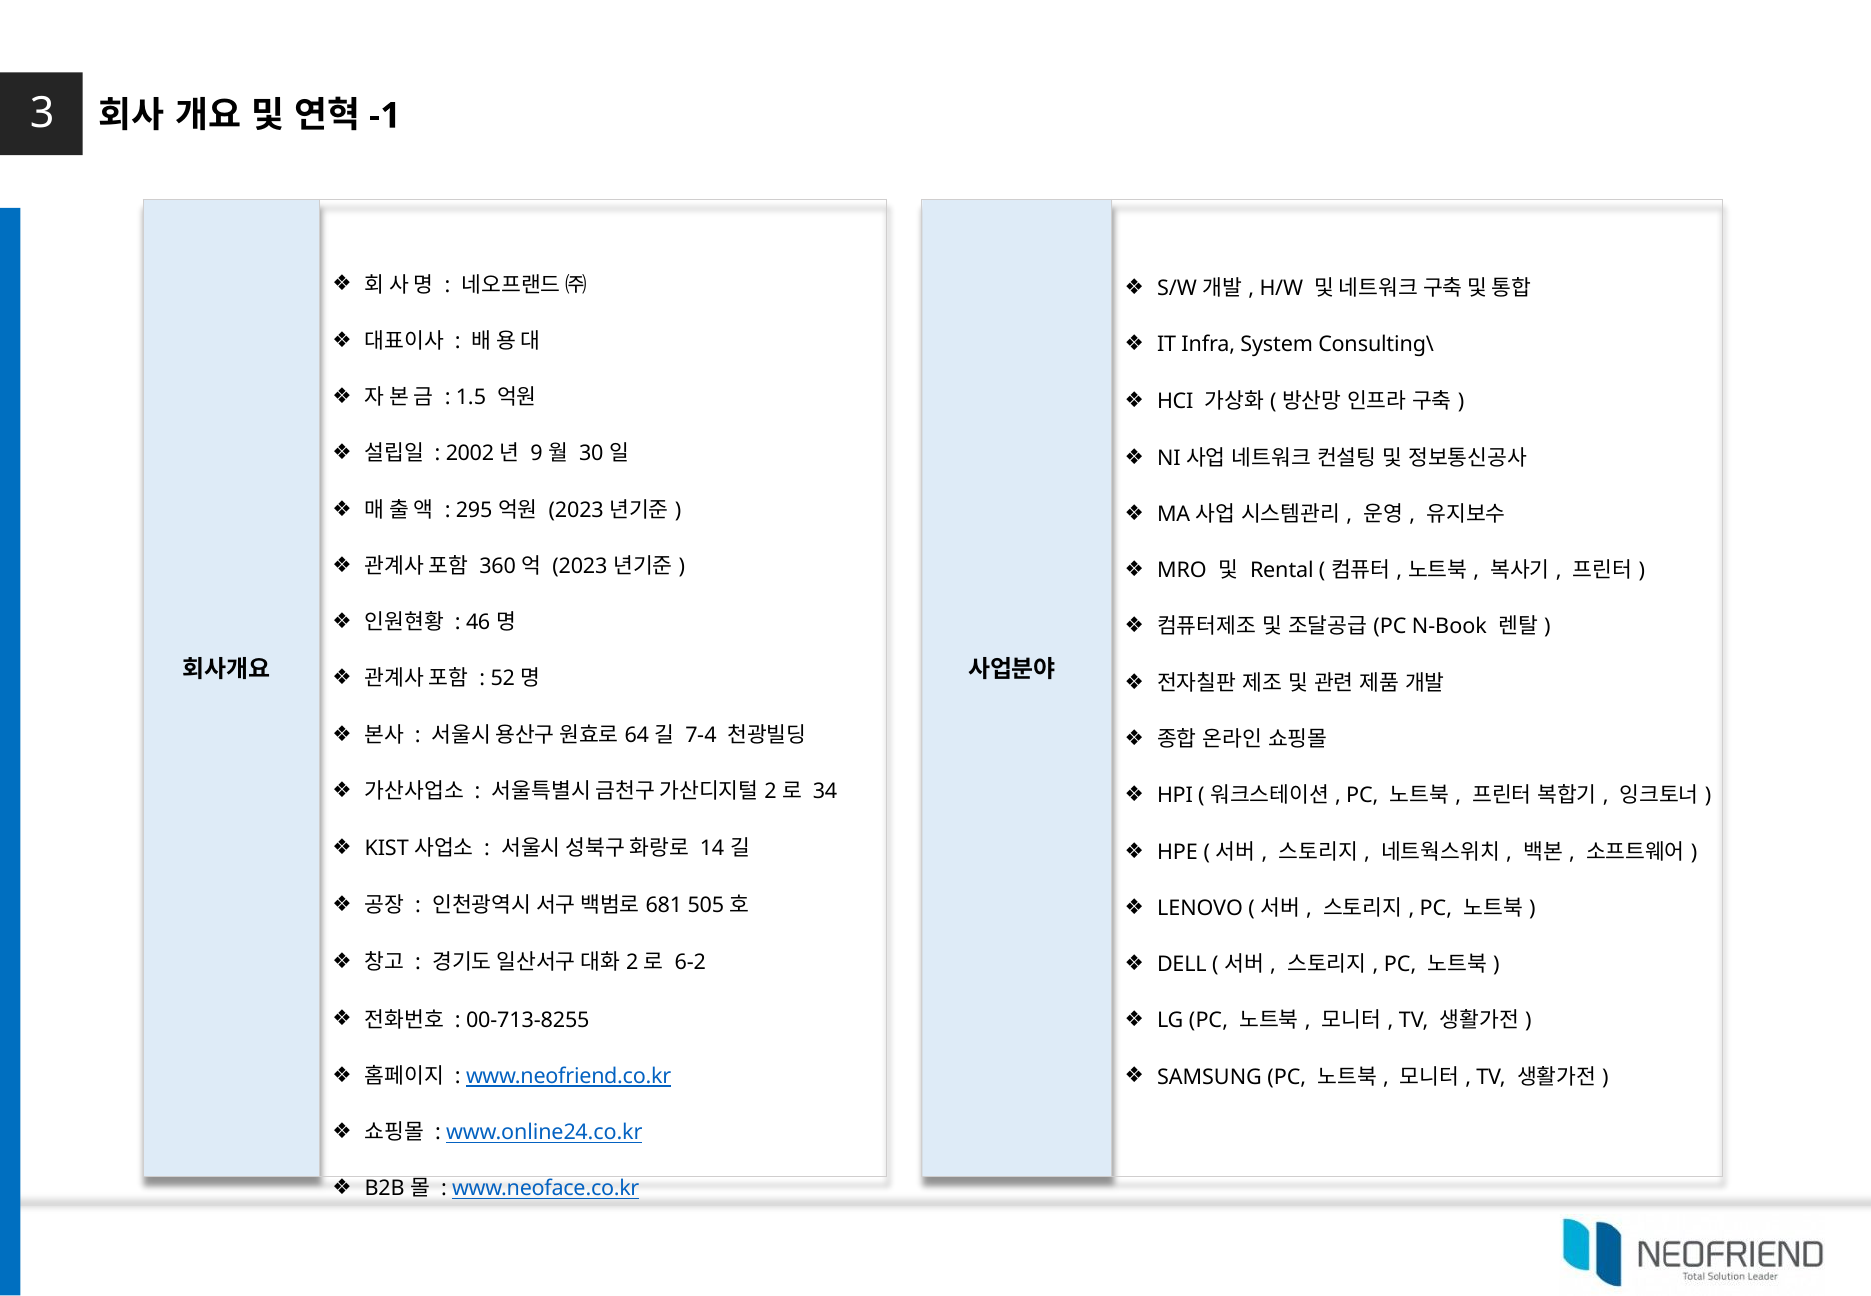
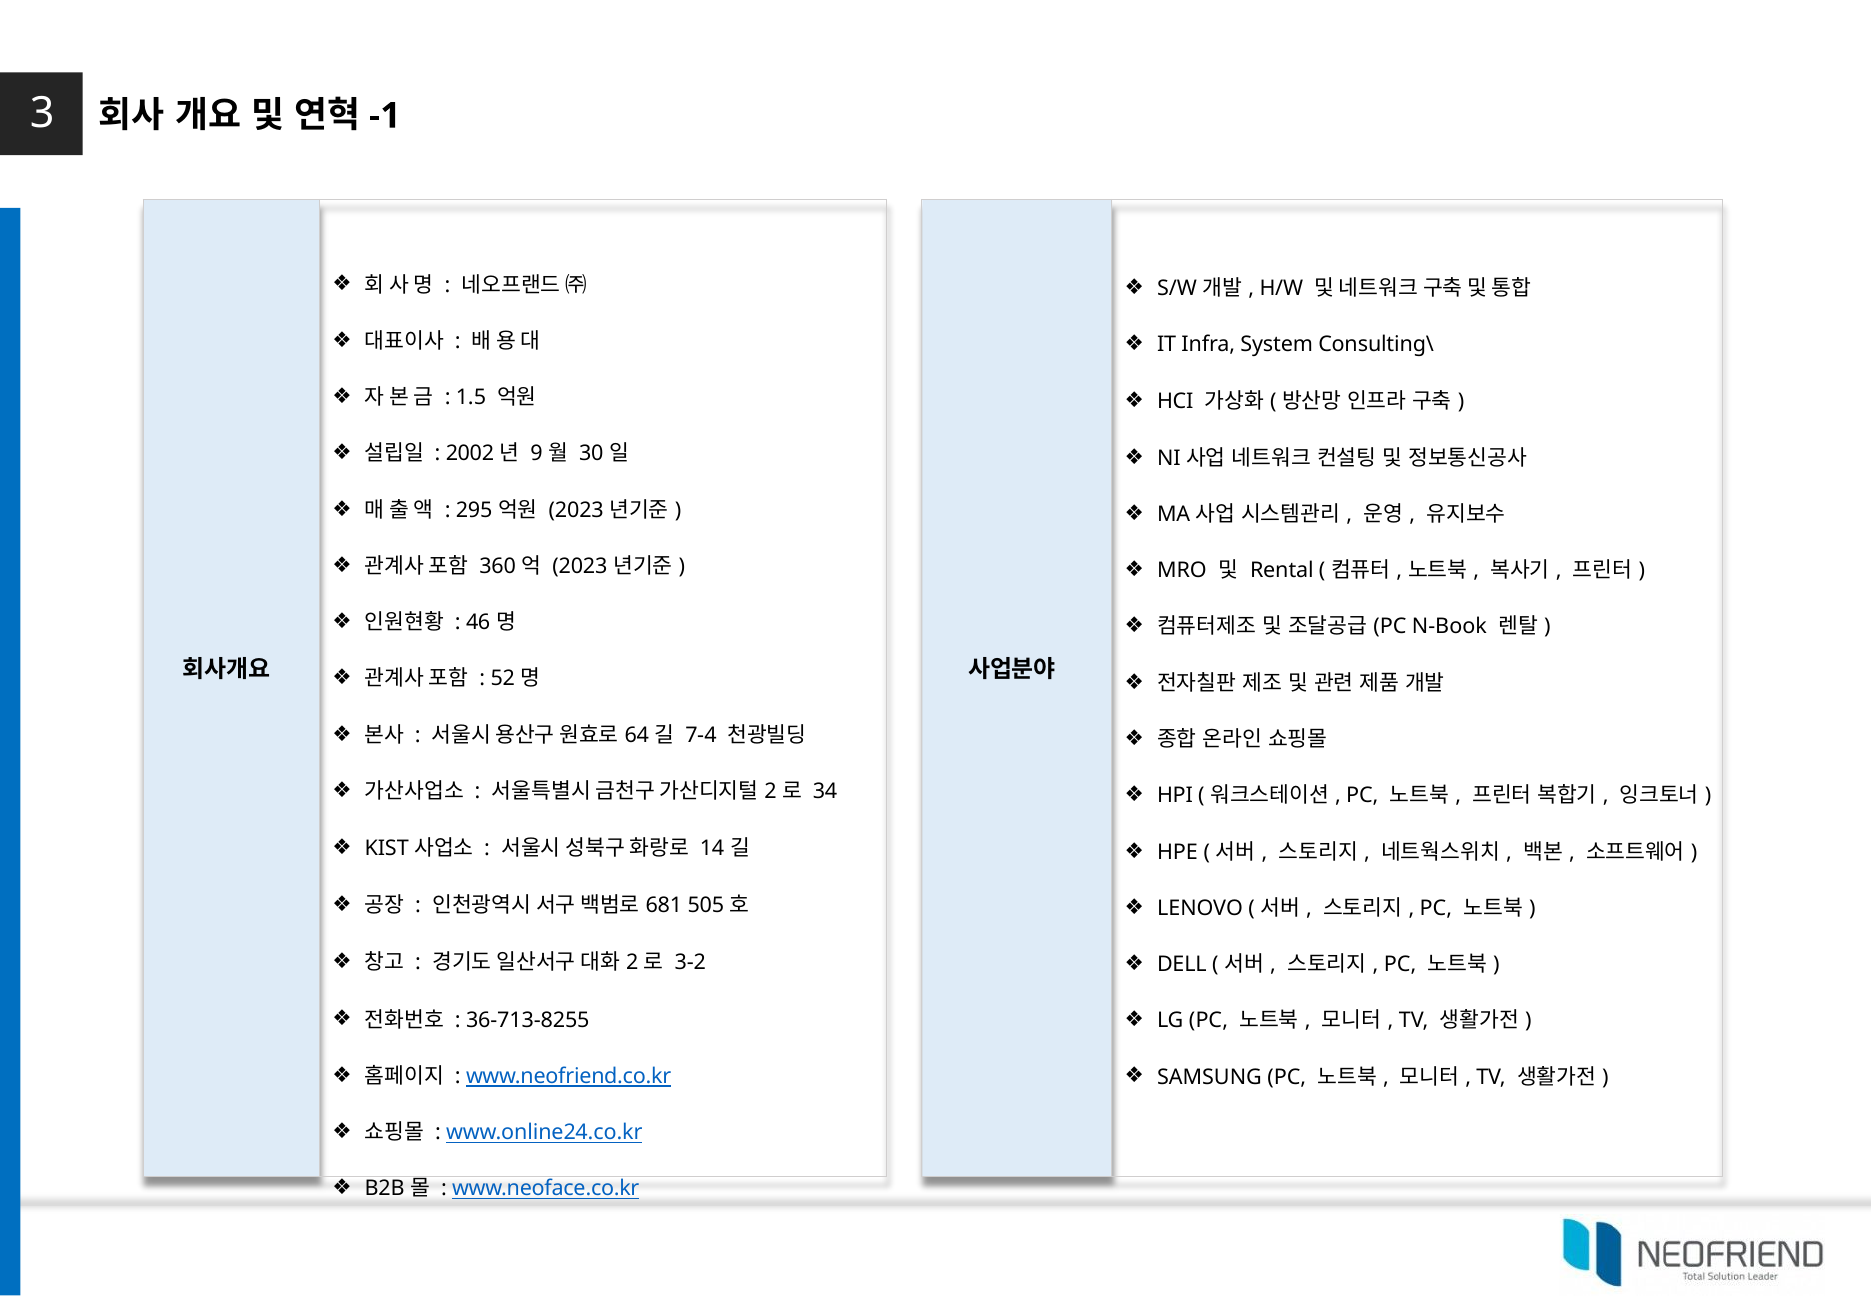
6-2: 6-2 -> 3-2 (690, 962)
00-713-8255: 00-713-8255 -> 36-713-8255 (528, 1020)
